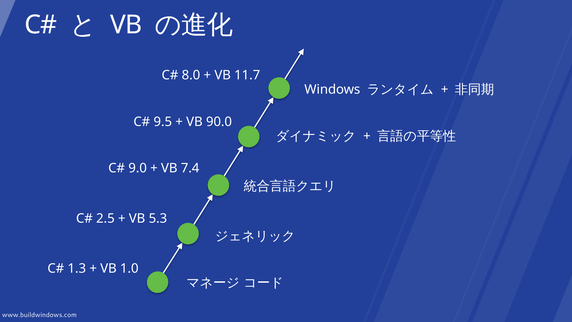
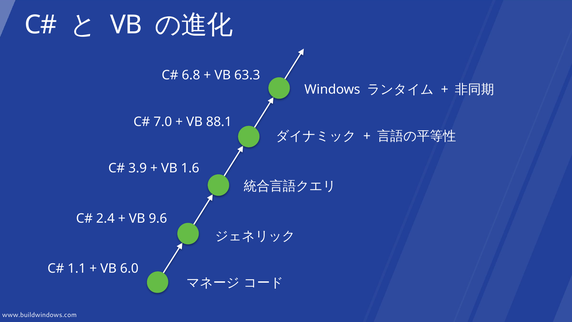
8.0: 8.0 -> 6.8 (191, 75)
11.7: 11.7 -> 63.3 (247, 75)
9.5: 9.5 -> 7.0 (163, 122)
90.0: 90.0 -> 88.1 (219, 122)
9.0: 9.0 -> 3.9 (138, 168)
7.4: 7.4 -> 1.6 (190, 168)
2.5: 2.5 -> 2.4 (105, 218)
5.3: 5.3 -> 9.6 (158, 218)
1.3: 1.3 -> 1.1 (77, 268)
1.0: 1.0 -> 6.0 (129, 268)
